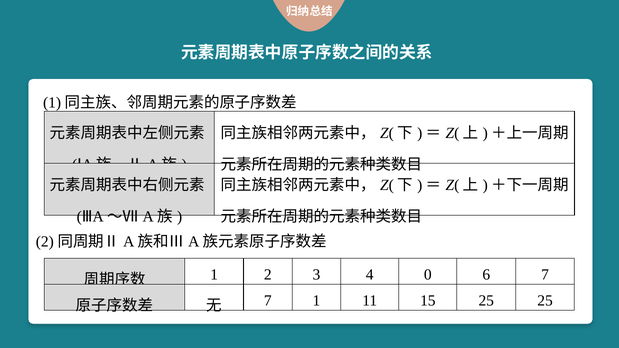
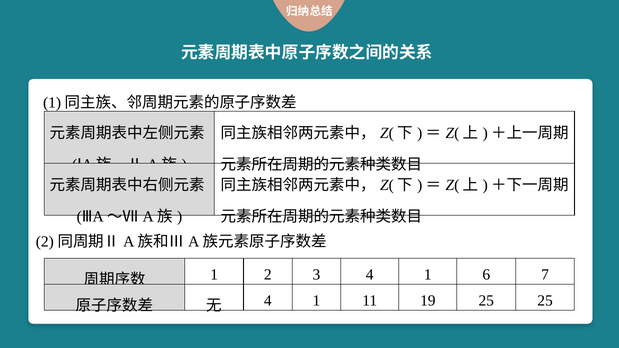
3 4 0: 0 -> 1 (428, 275)
7: 7 -> 4 (268, 301)
15: 15 -> 19 (428, 301)
